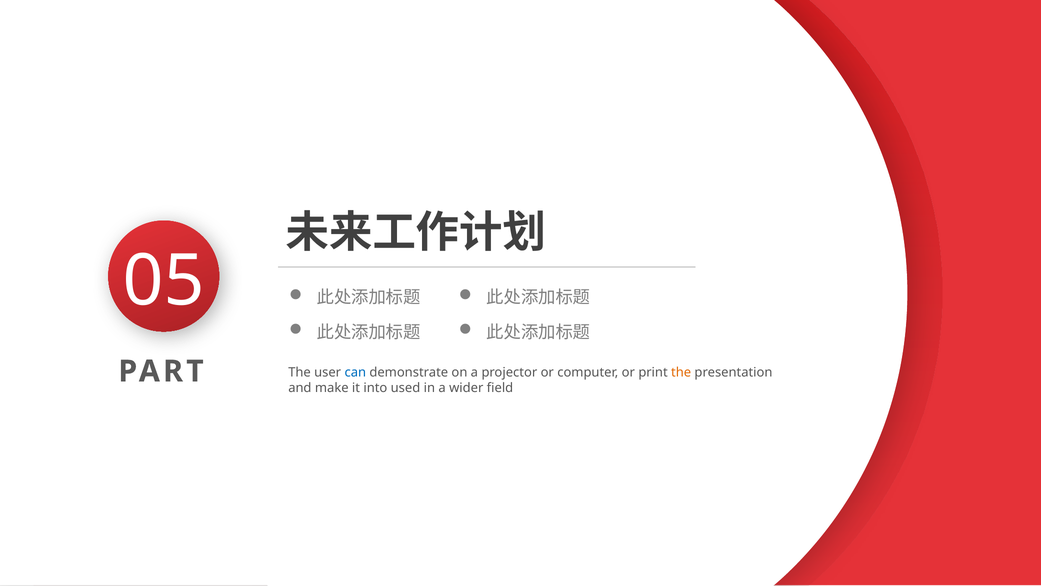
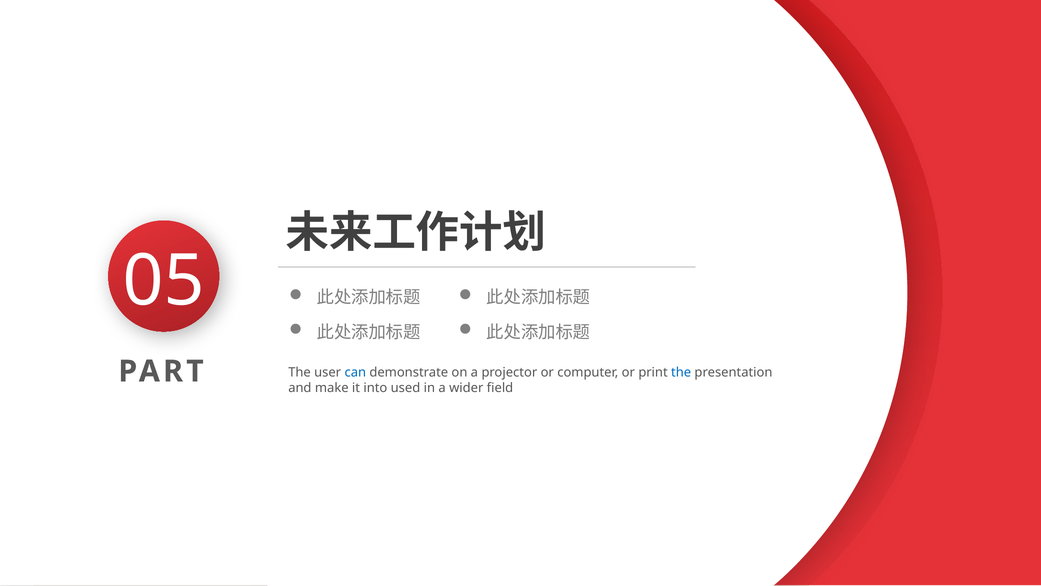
the colour: orange -> blue (681, 372)
